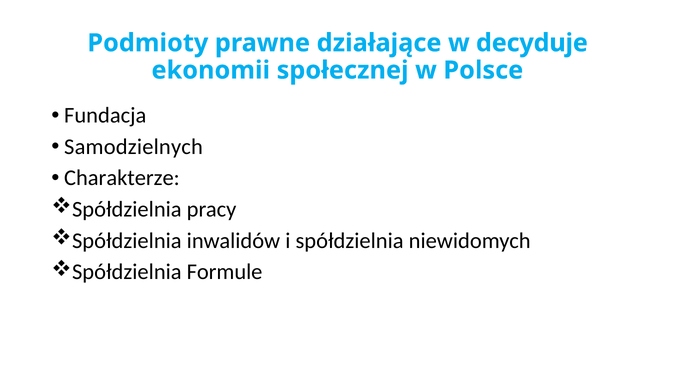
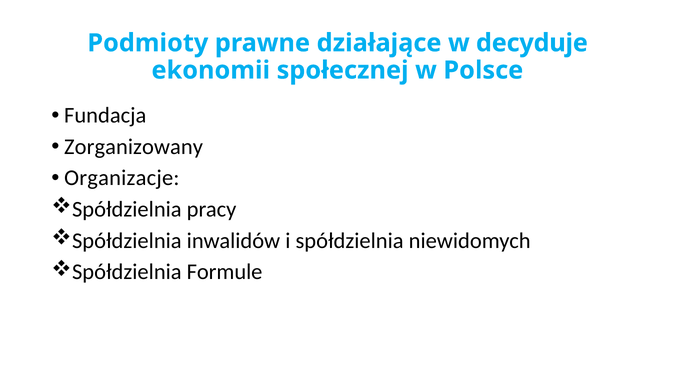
Samodzielnych: Samodzielnych -> Zorganizowany (134, 147)
Charakterze: Charakterze -> Organizacje (122, 178)
